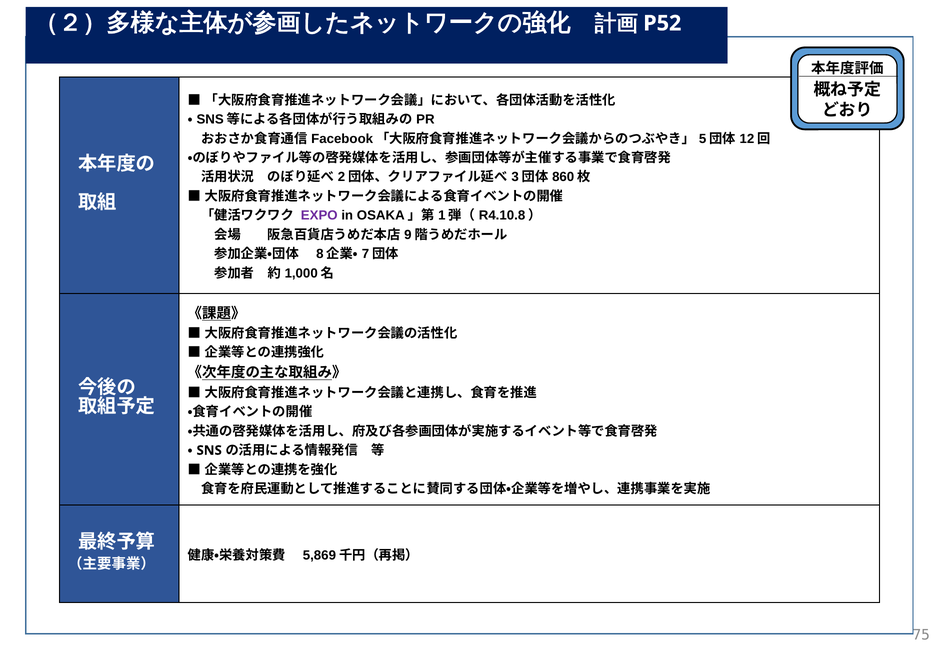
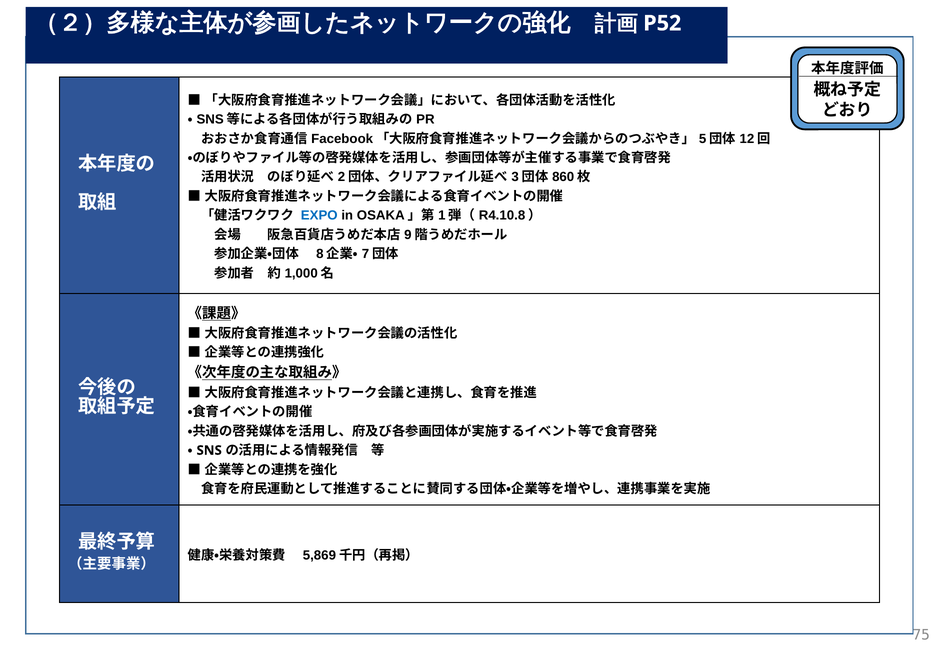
EXPO colour: purple -> blue (319, 216)
